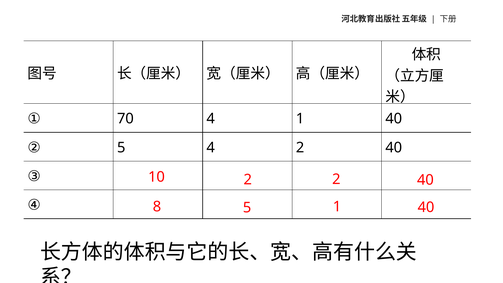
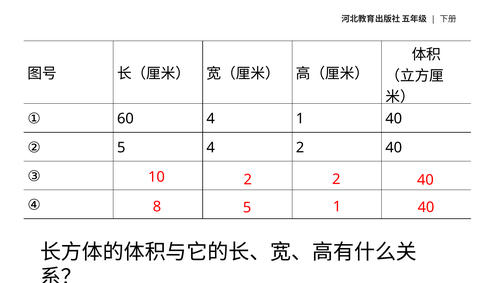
70: 70 -> 60 (125, 119)
